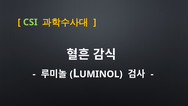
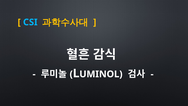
CSI colour: light green -> light blue (30, 22)
